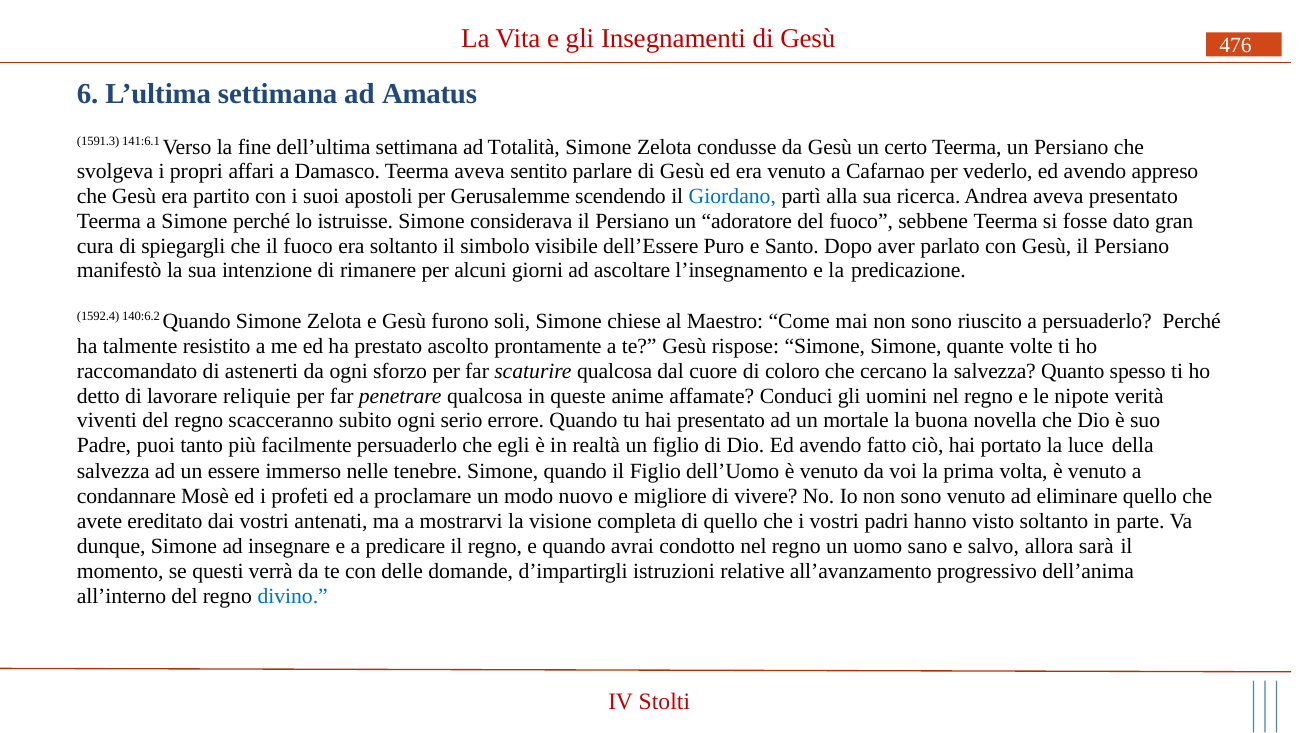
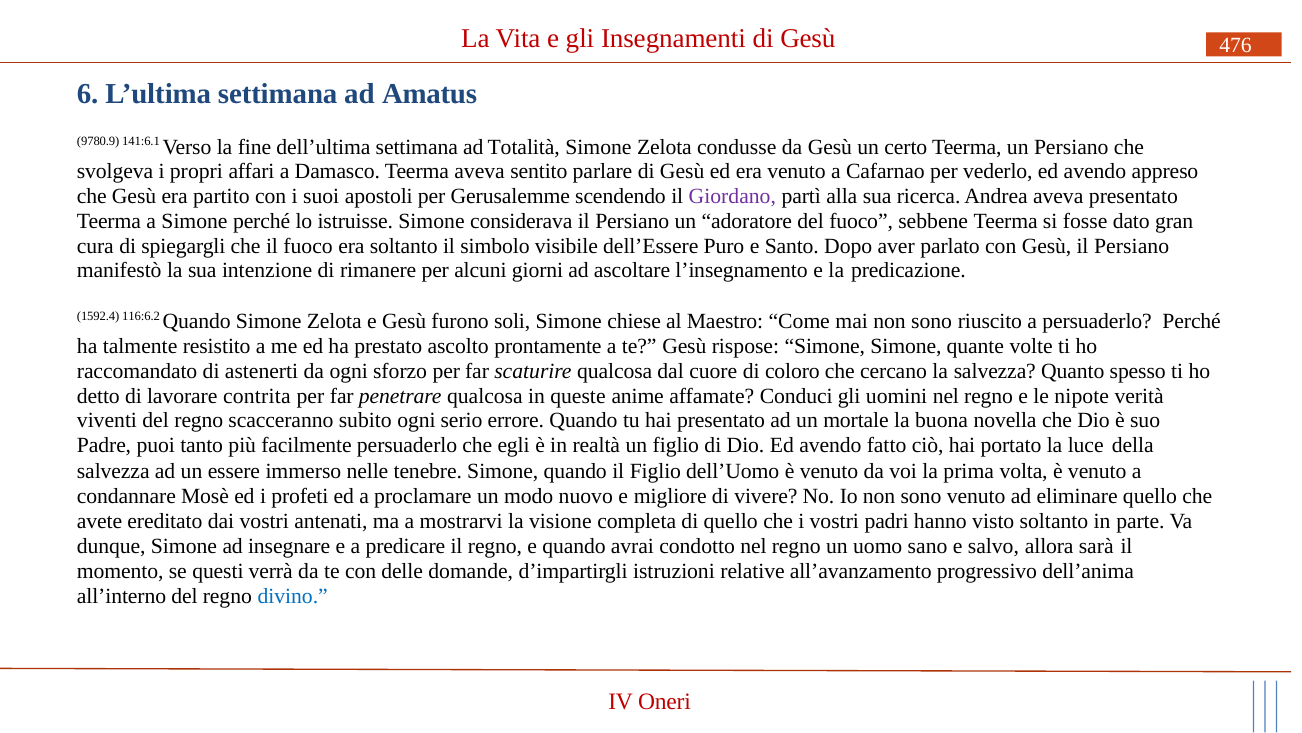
1591.3: 1591.3 -> 9780.9 (98, 142)
Giordano colour: blue -> purple (732, 197)
140:6.2: 140:6.2 -> 116:6.2 (141, 317)
reliquie: reliquie -> contrita (257, 396)
Stolti: Stolti -> Oneri (664, 702)
